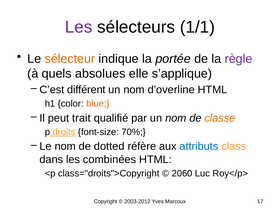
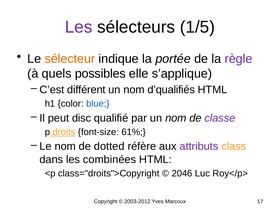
1/1: 1/1 -> 1/5 (197, 27)
absolues: absolues -> possibles (100, 74)
d’overline: d’overline -> d’qualifiés (171, 90)
blue colour: orange -> blue (98, 104)
trait: trait -> disc (82, 118)
classe colour: orange -> purple (220, 118)
70%: 70% -> 61% (134, 132)
attributs colour: blue -> purple (199, 146)
2060: 2060 -> 2046 (182, 173)
